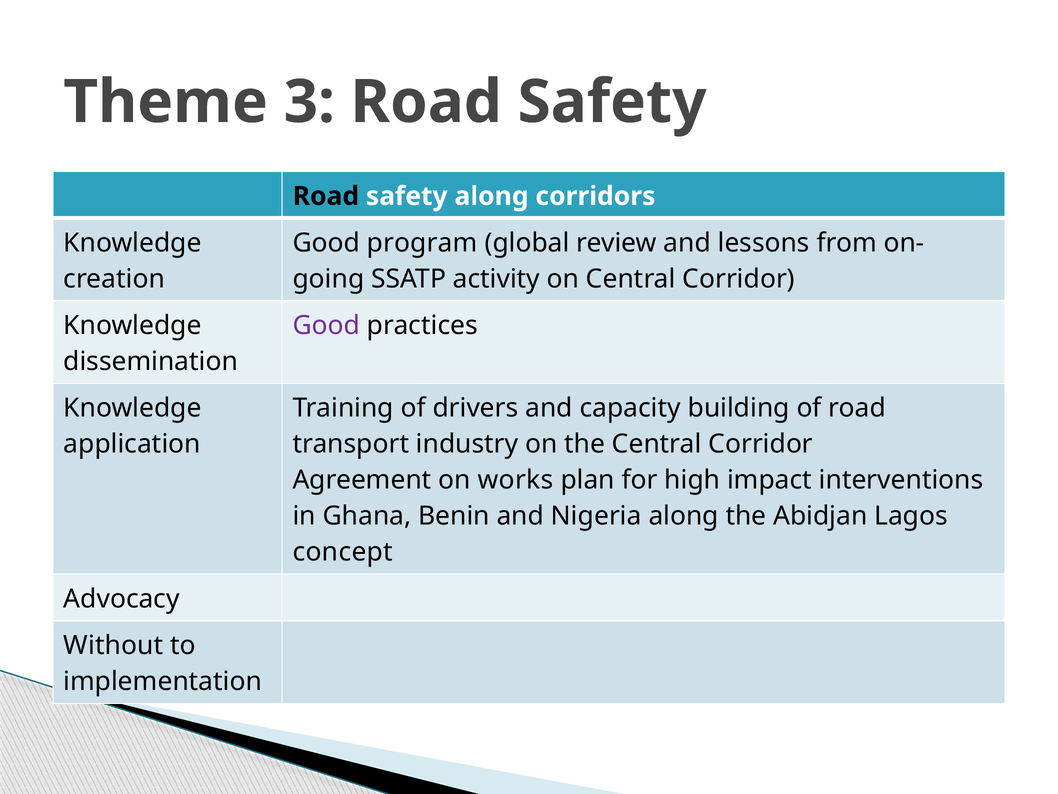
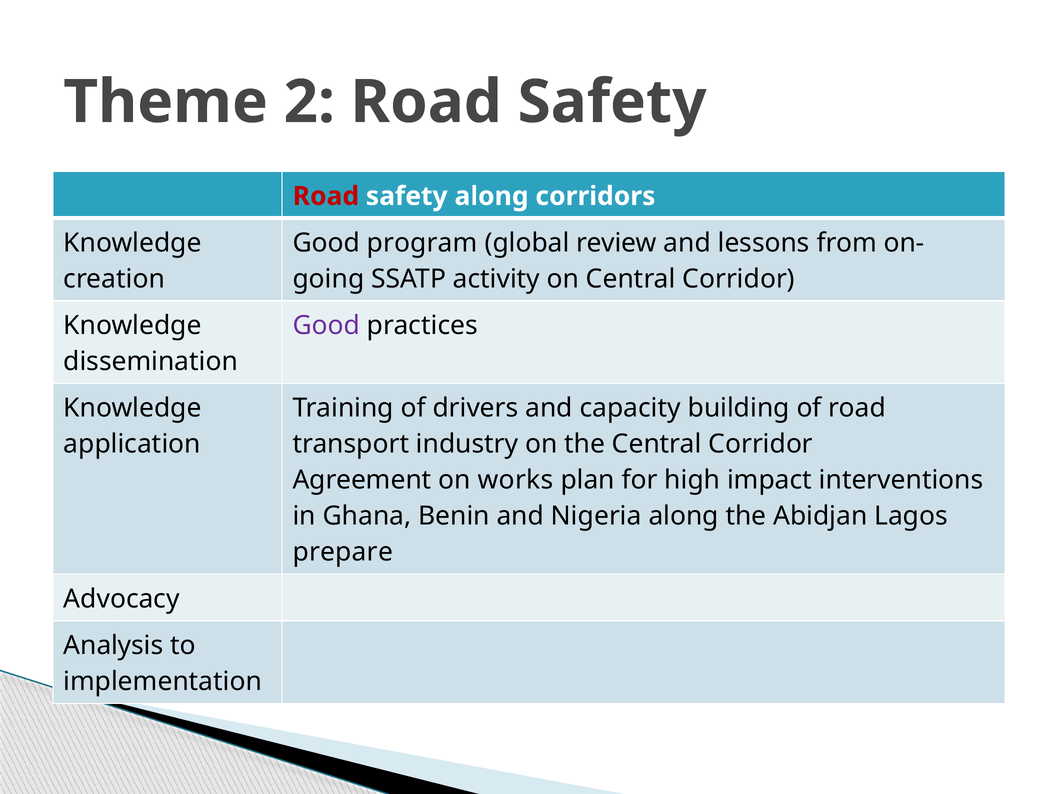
3: 3 -> 2 (309, 102)
Road colour: black -> red (326, 196)
concept: concept -> prepare (343, 552)
Without: Without -> Analysis (113, 645)
